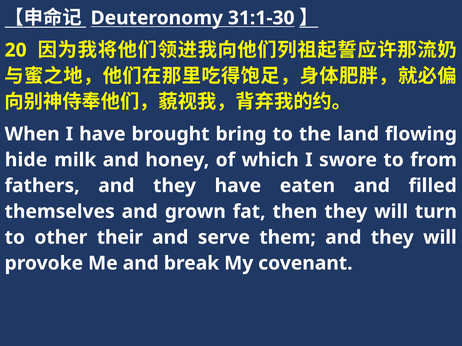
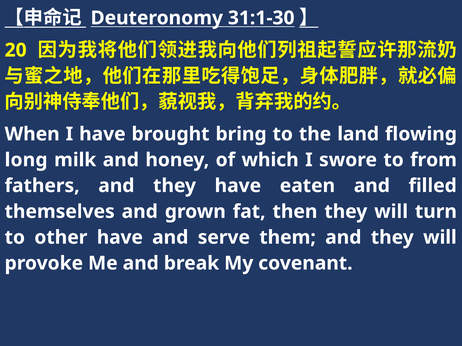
hide: hide -> long (26, 160)
other their: their -> have (120, 238)
